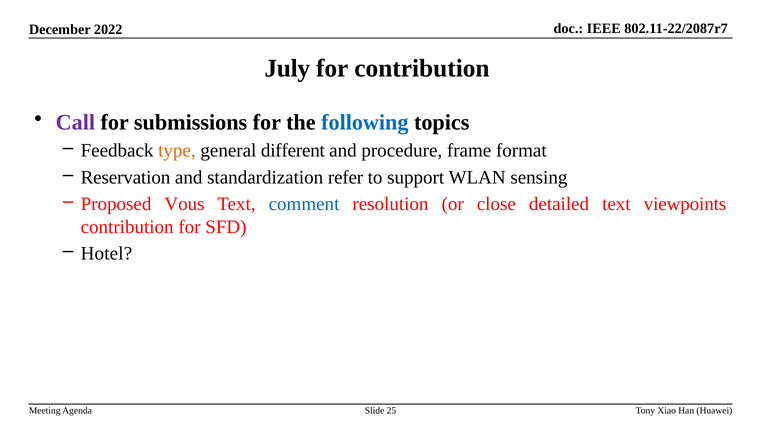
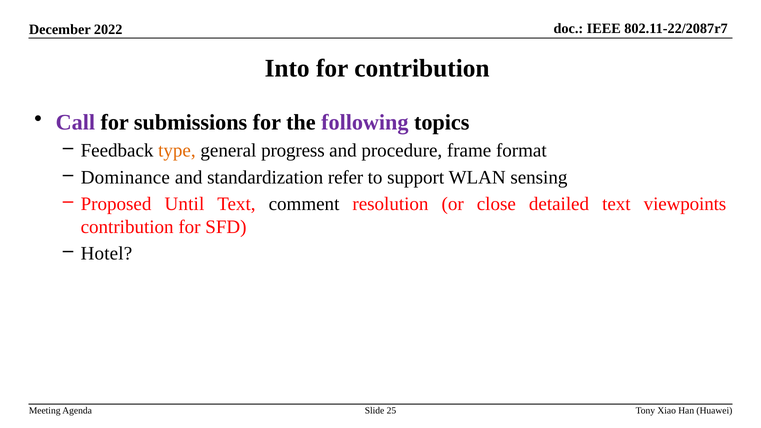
July: July -> Into (287, 68)
following colour: blue -> purple (365, 122)
different: different -> progress (293, 151)
Reservation: Reservation -> Dominance (125, 177)
Vous: Vous -> Until (184, 204)
comment colour: blue -> black (304, 204)
